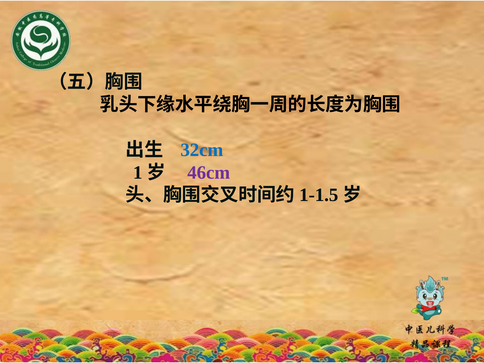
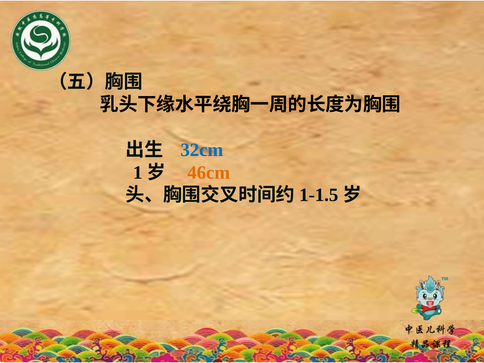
46cm colour: purple -> orange (209, 173)
